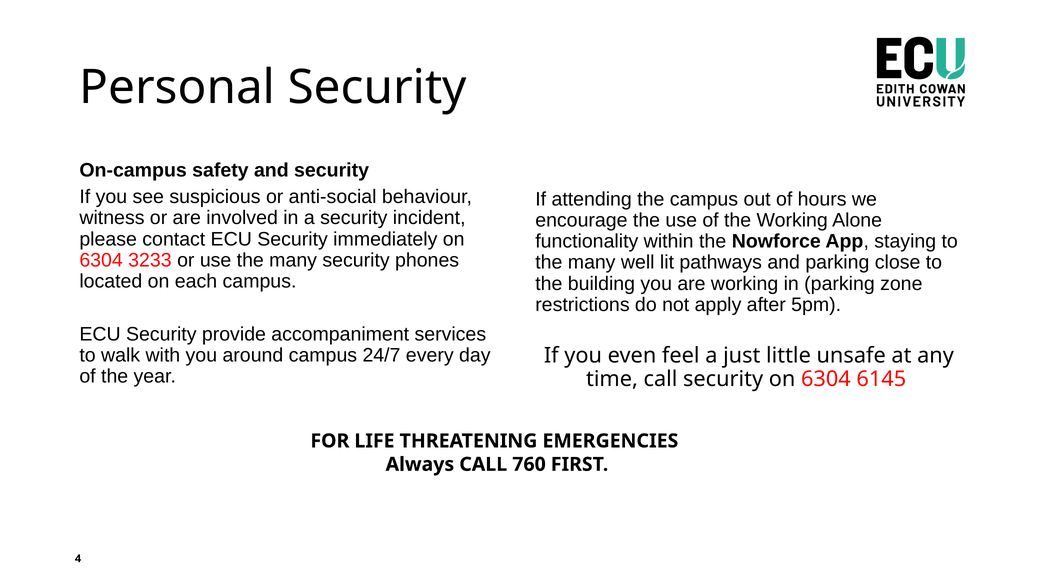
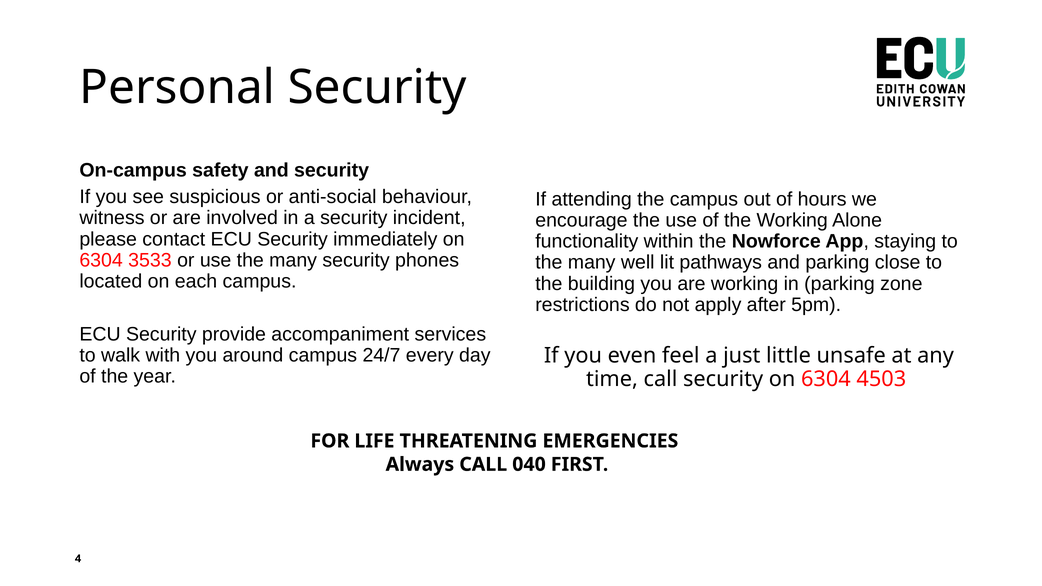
3233: 3233 -> 3533 (150, 260)
6145: 6145 -> 4503 (881, 379)
760: 760 -> 040 (529, 464)
